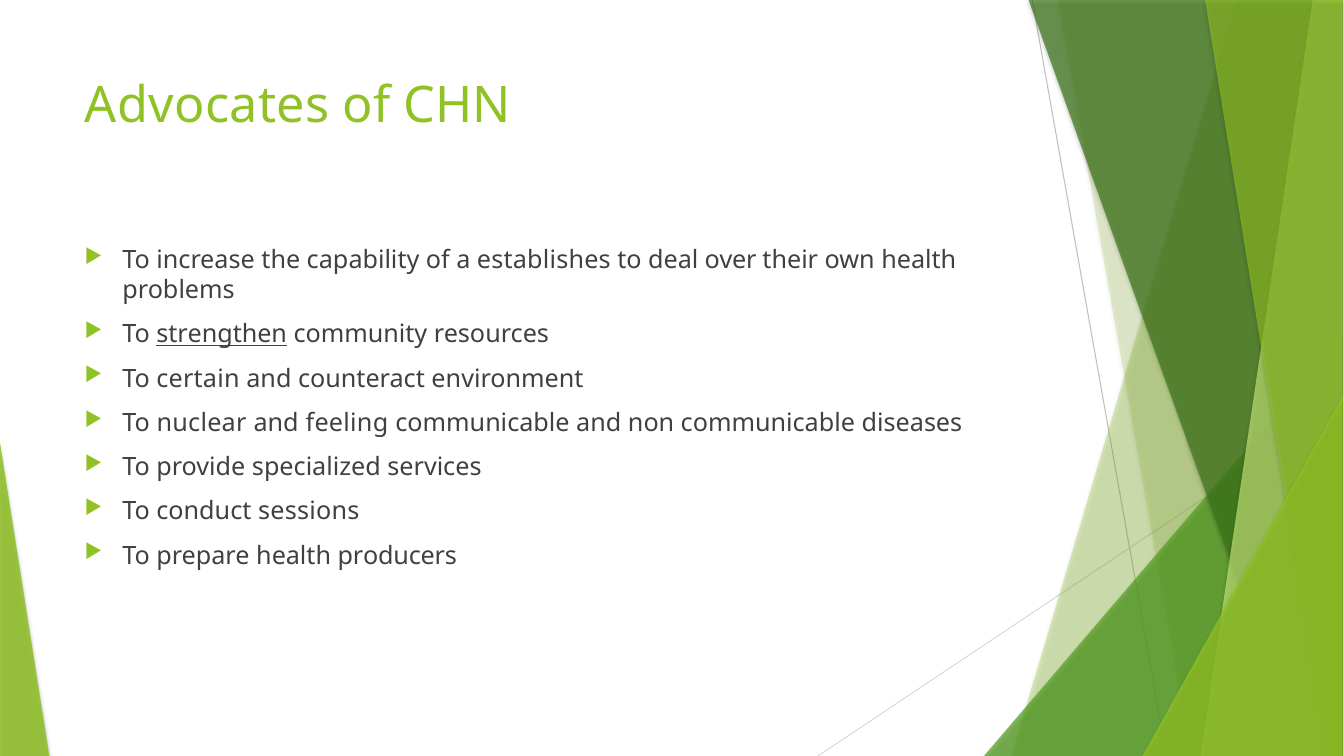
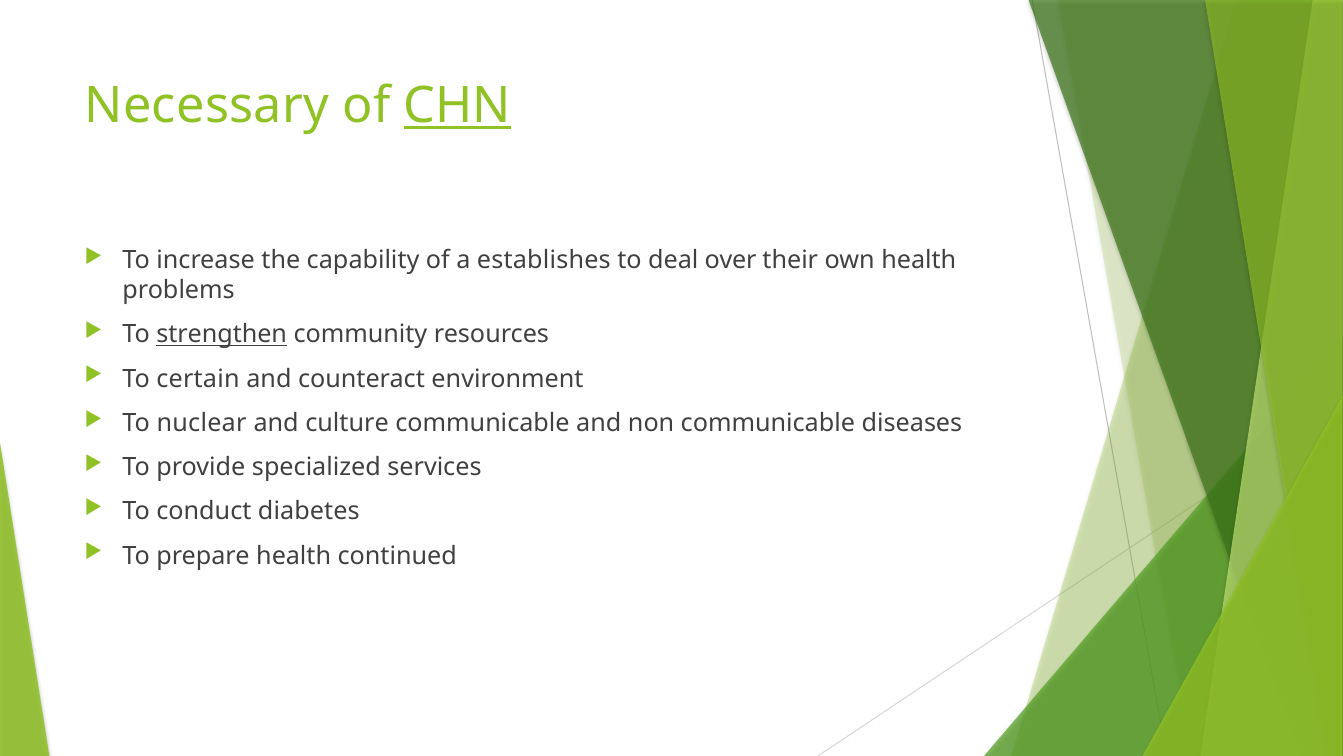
Advocates: Advocates -> Necessary (207, 106)
CHN underline: none -> present (457, 106)
feeling: feeling -> culture (347, 423)
sessions: sessions -> diabetes (309, 511)
producers: producers -> continued (397, 555)
